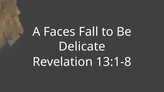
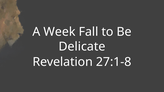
Faces: Faces -> Week (59, 32)
13:1-8: 13:1-8 -> 27:1-8 (114, 62)
